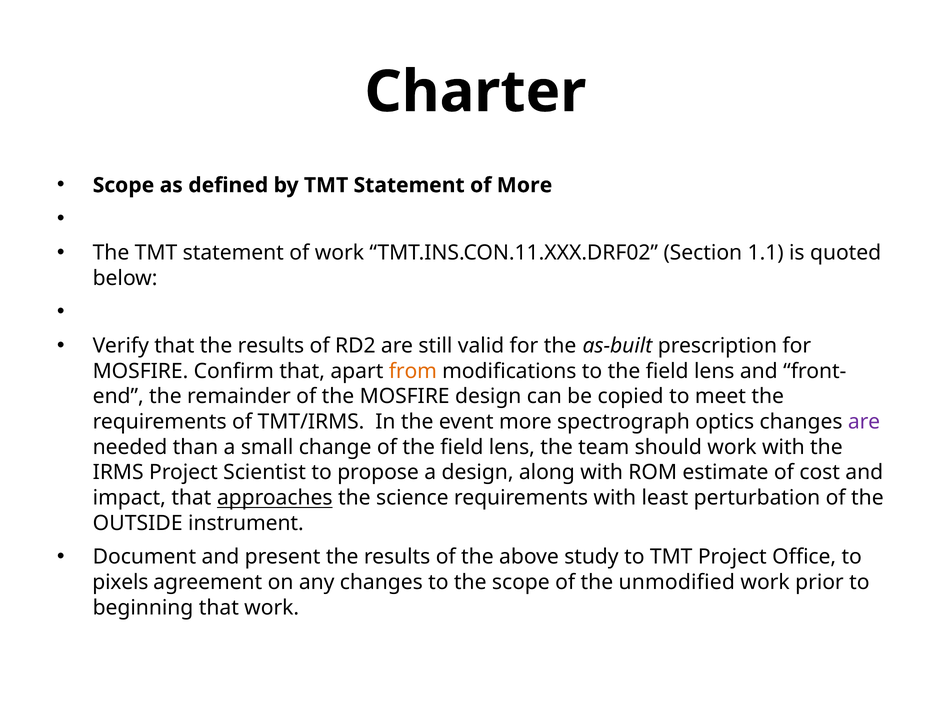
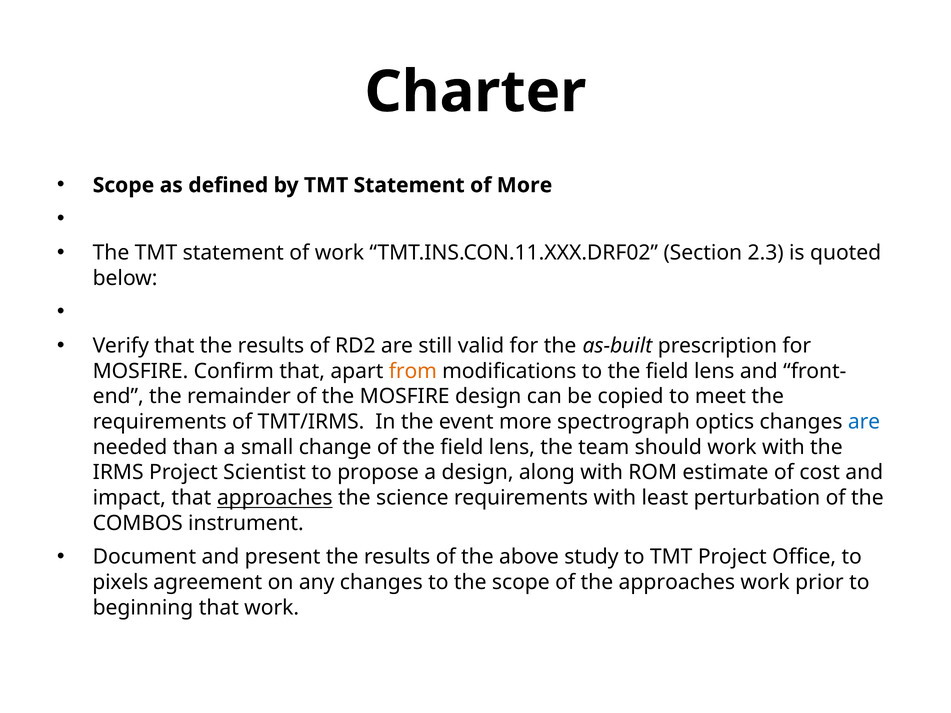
1.1: 1.1 -> 2.3 (766, 253)
are colour: purple -> blue (864, 422)
OUTSIDE: OUTSIDE -> COMBOS (138, 523)
the unmodified: unmodified -> approaches (677, 583)
